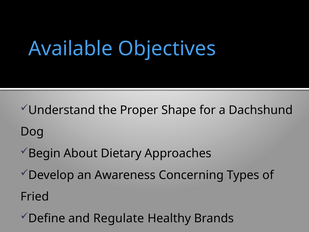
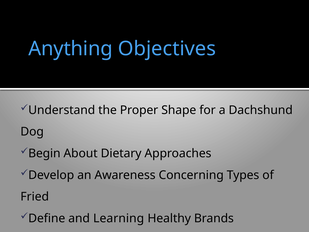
Available: Available -> Anything (71, 49)
Regulate: Regulate -> Learning (119, 218)
